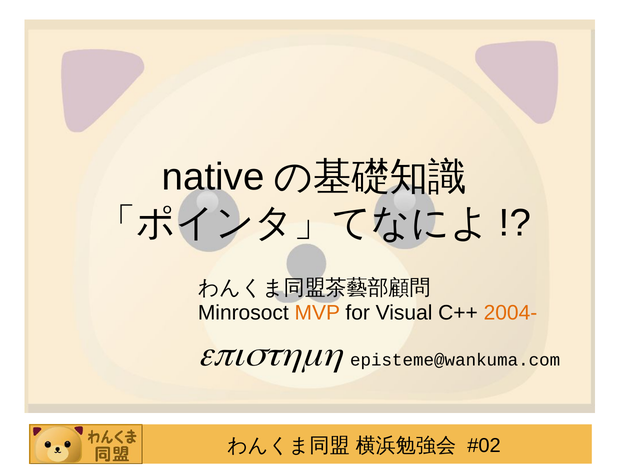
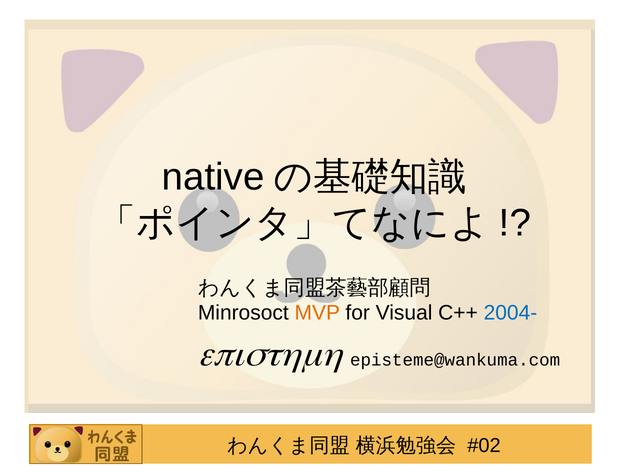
2004- colour: orange -> blue (510, 313)
